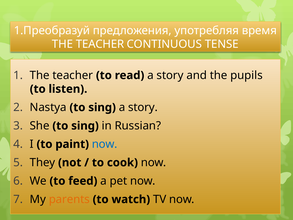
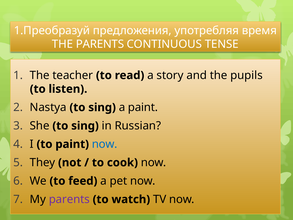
TEACHER: TEACHER -> PARENTS (100, 44)
sing a story: story -> paint (143, 107)
parents colour: orange -> purple (69, 199)
